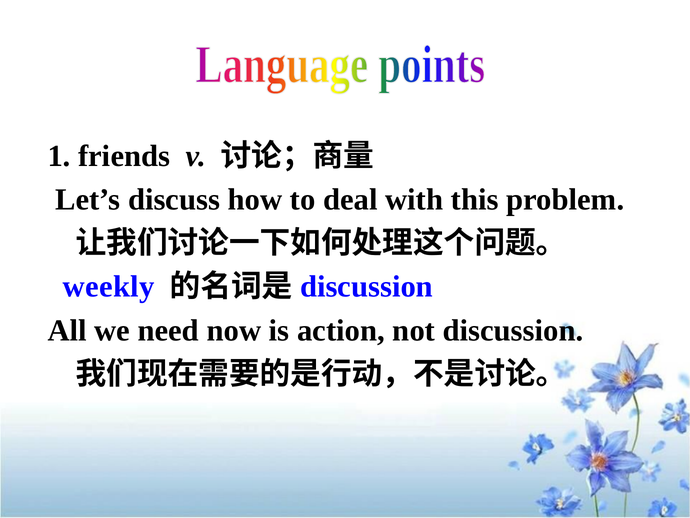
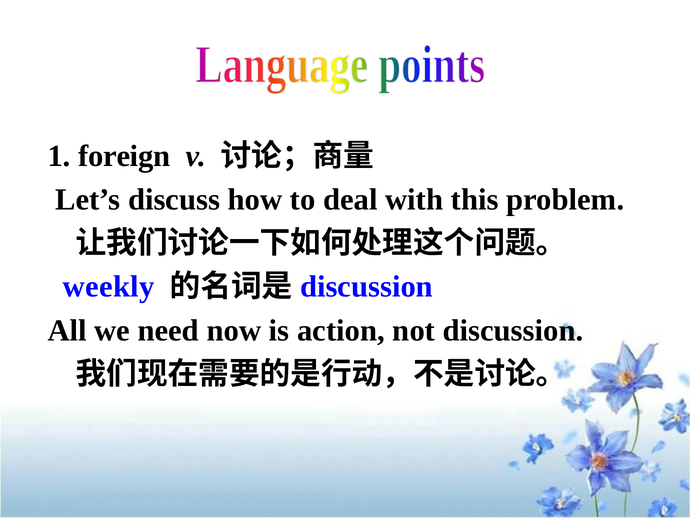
friends: friends -> foreign (124, 156)
